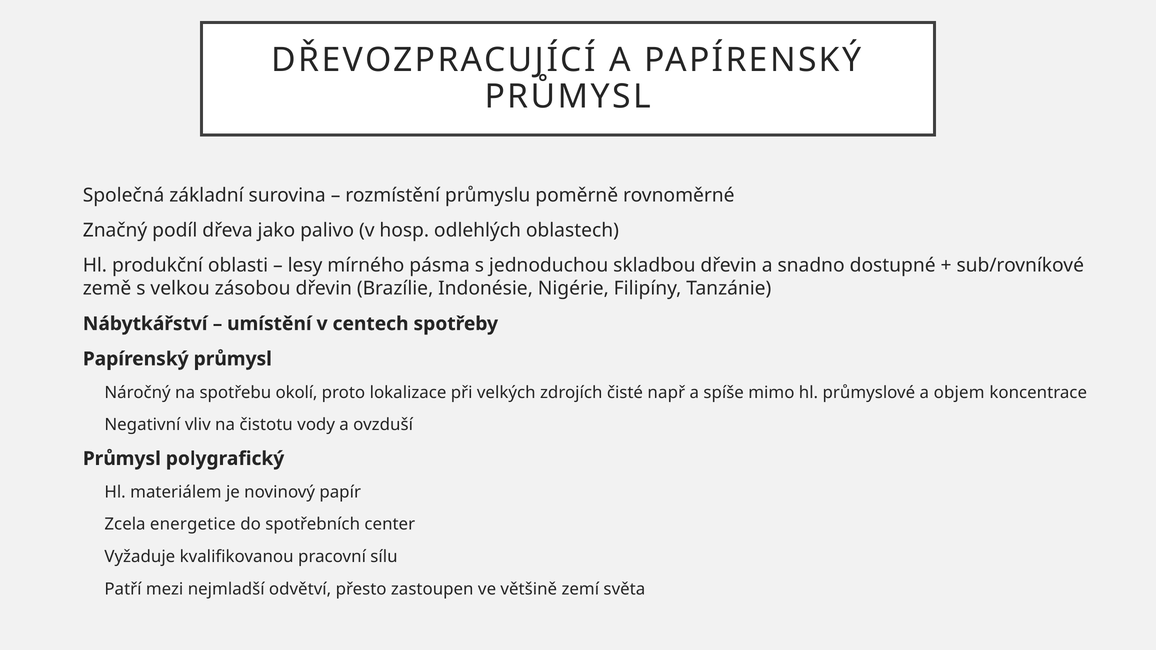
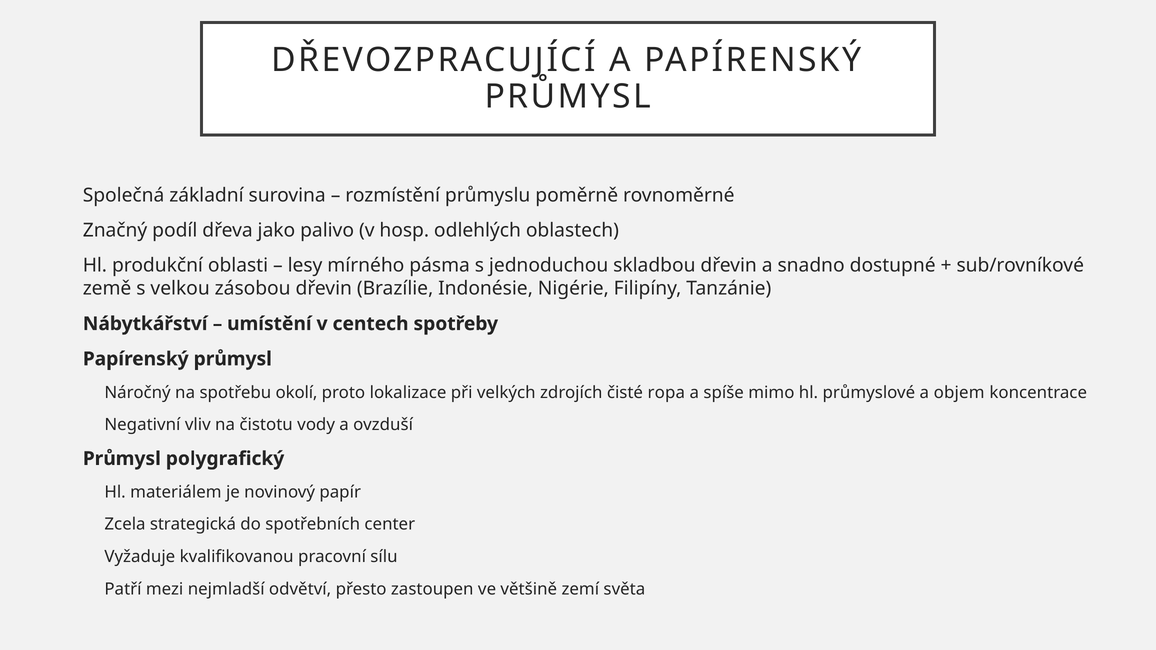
např: např -> ropa (666, 393)
energetice: energetice -> strategická (193, 525)
